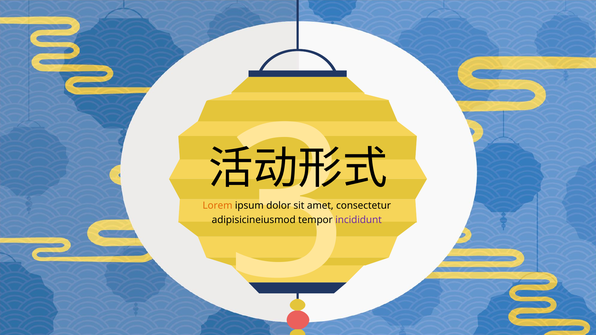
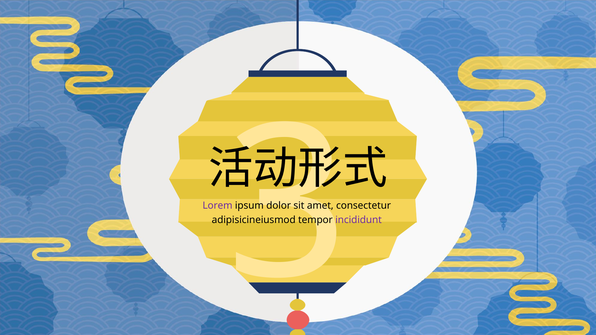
Lorem colour: orange -> purple (217, 206)
